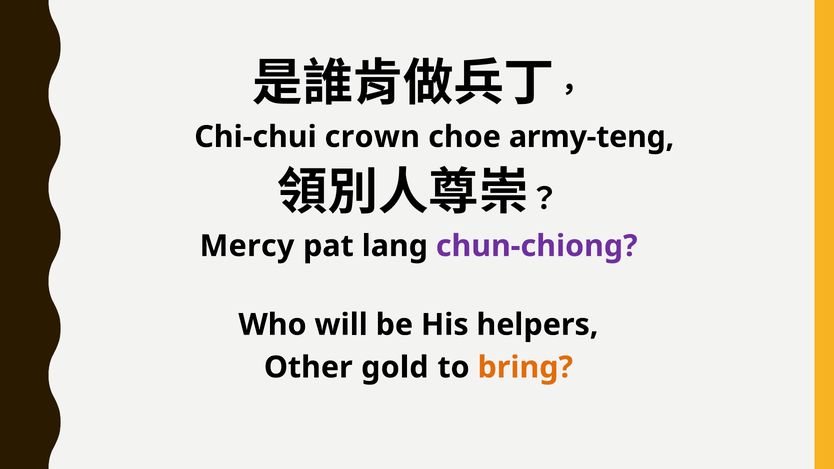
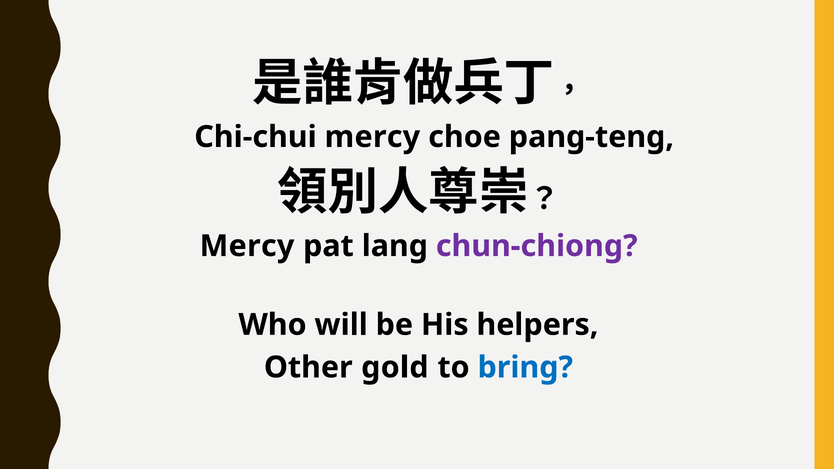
Chi-chui crown: crown -> mercy (372, 137)
army-teng: army-teng -> pang-teng (591, 137)
bring colour: orange -> blue (525, 367)
